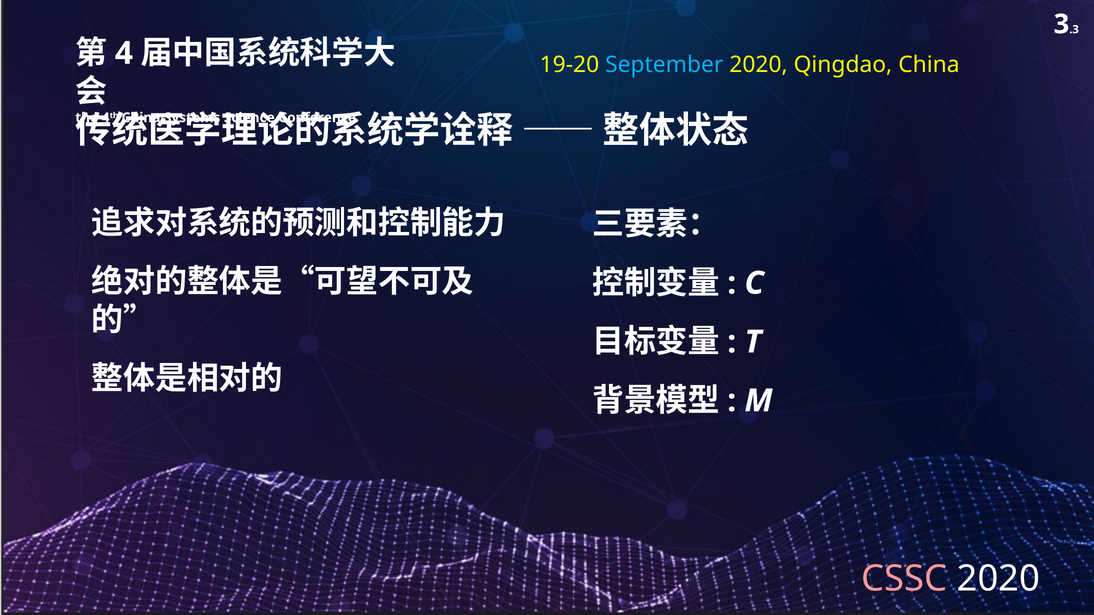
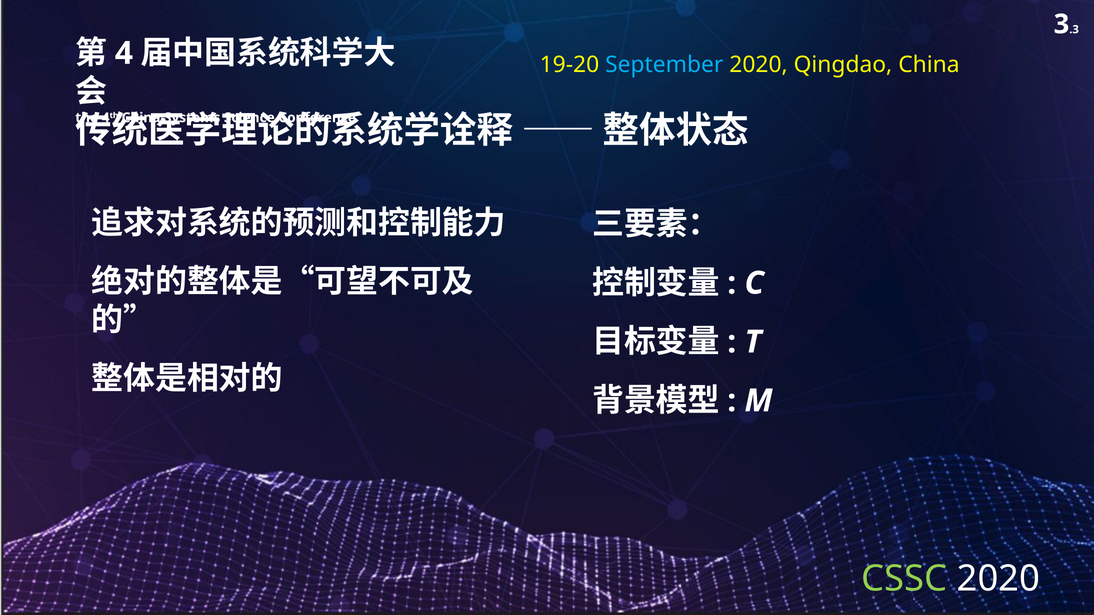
CSSC colour: pink -> light green (904, 579)
